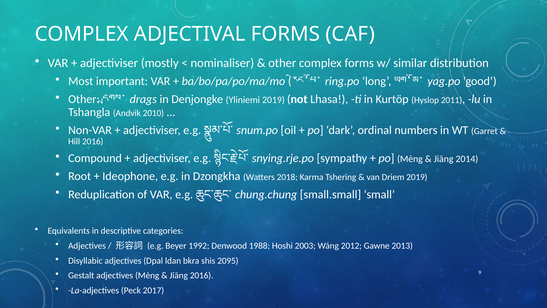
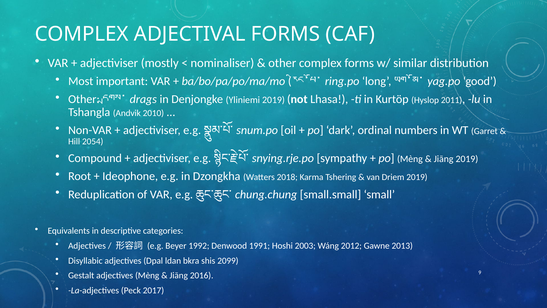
Hill 2016: 2016 -> 2054 (93, 141)
Jiāng 2014: 2014 -> 2019 (467, 159)
1988: 1988 -> 1991 (259, 245)
2095: 2095 -> 2099 (228, 260)
